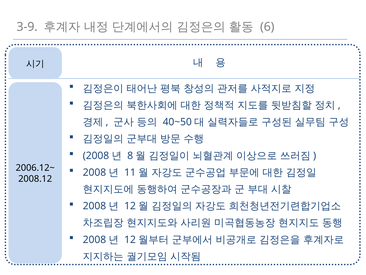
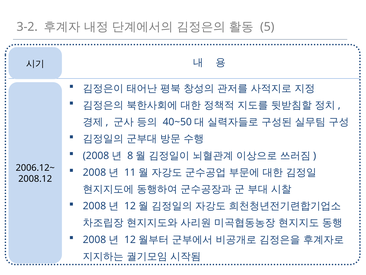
3-9: 3-9 -> 3-2 (27, 27)
6: 6 -> 5 (267, 27)
